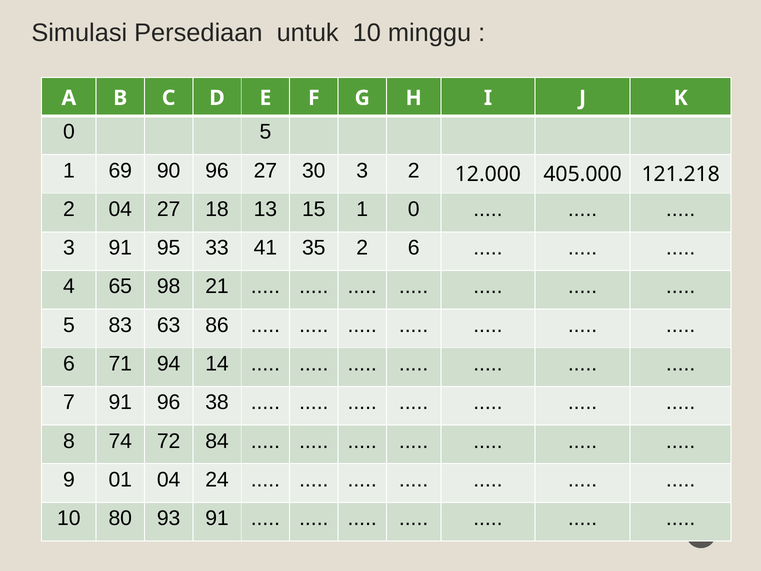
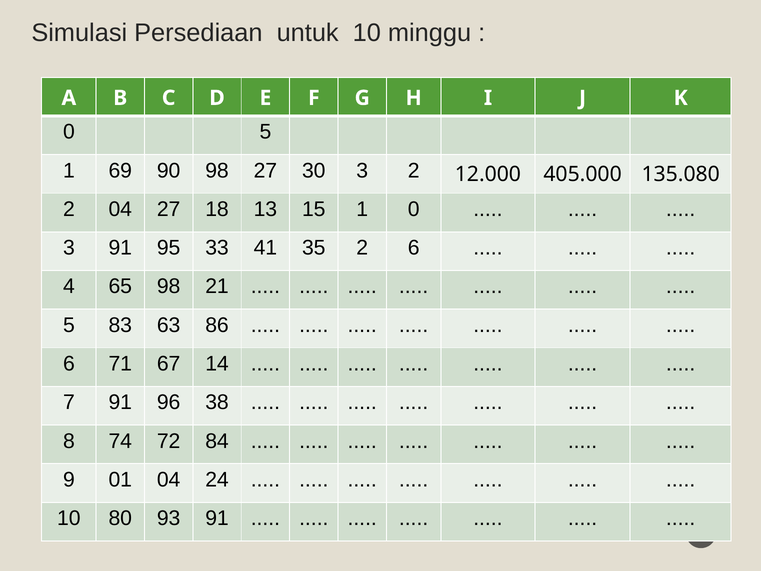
90 96: 96 -> 98 (217, 171)
121.218: 121.218 -> 135.080 (681, 174)
94: 94 -> 67 (169, 364)
